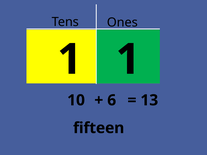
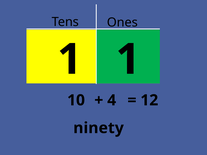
6: 6 -> 4 (112, 100)
13: 13 -> 12 (149, 100)
fifteen: fifteen -> ninety (99, 128)
